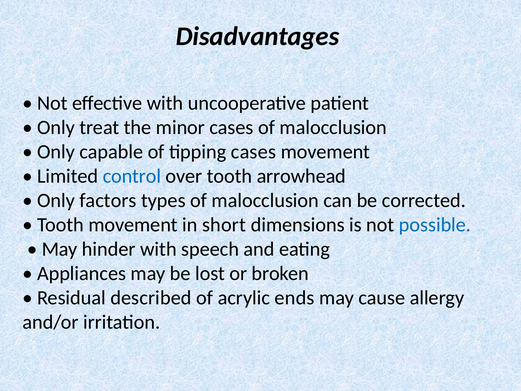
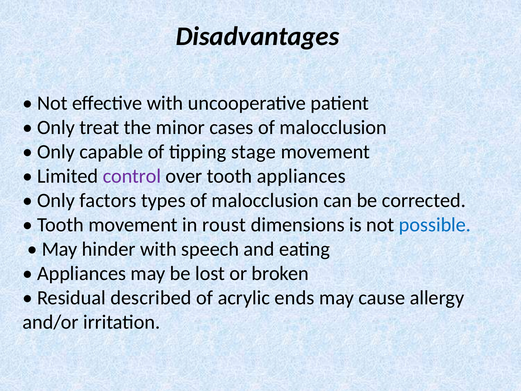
tipping cases: cases -> stage (253, 152)
control colour: blue -> purple (132, 176)
tooth arrowhead: arrowhead -> appliances (301, 176)
short: short -> roust (224, 225)
